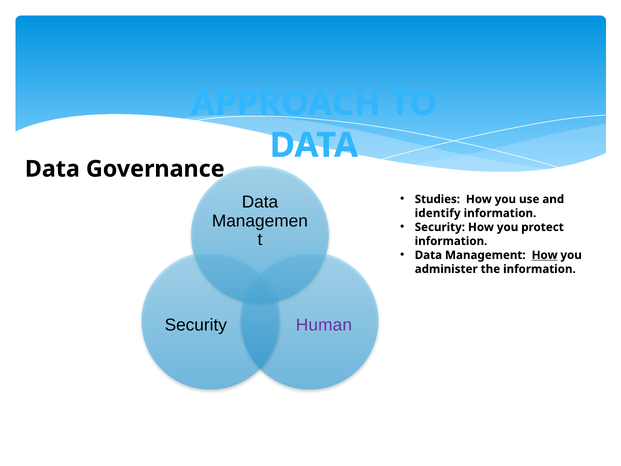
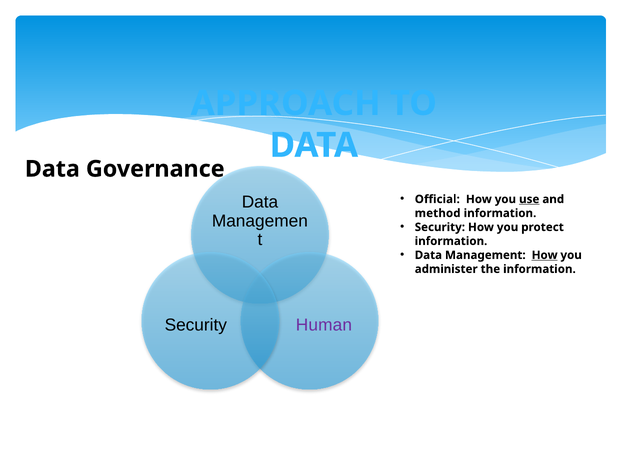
Studies: Studies -> Official (437, 199)
use underline: none -> present (529, 199)
identify: identify -> method (438, 213)
